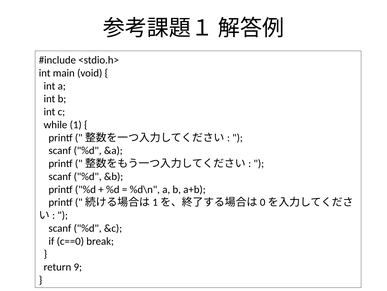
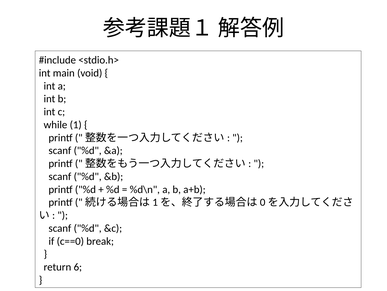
9: 9 -> 6 (78, 266)
